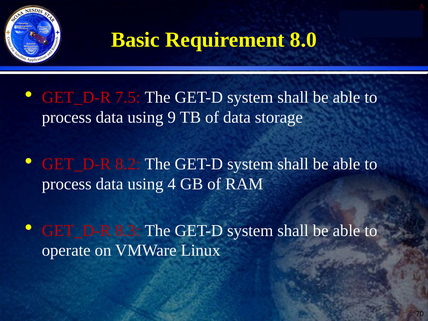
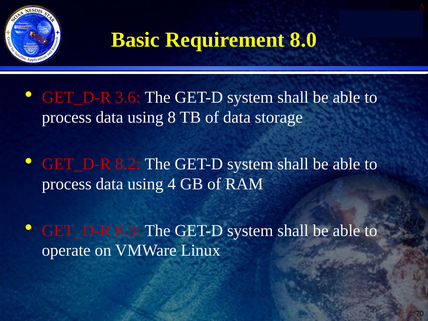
7.5: 7.5 -> 3.6 (128, 97)
9: 9 -> 8 (172, 117)
